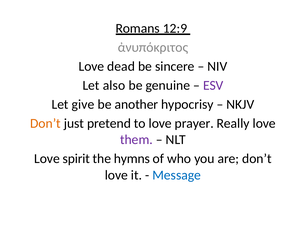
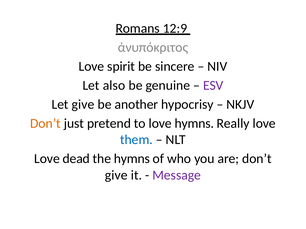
dead: dead -> spirit (121, 67)
love prayer: prayer -> hymns (194, 124)
them colour: purple -> blue (136, 140)
spirit: spirit -> dead (76, 159)
love: love -> give (116, 175)
Message colour: blue -> purple (177, 175)
